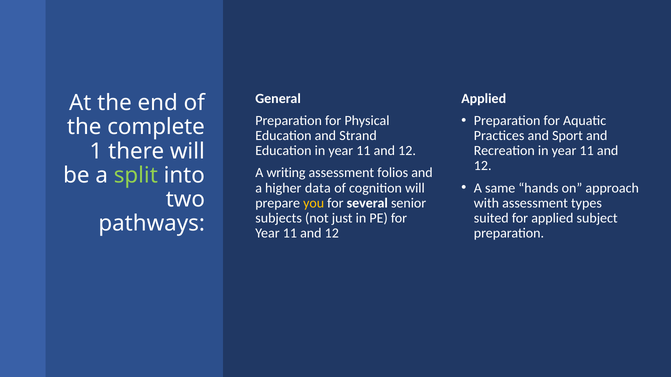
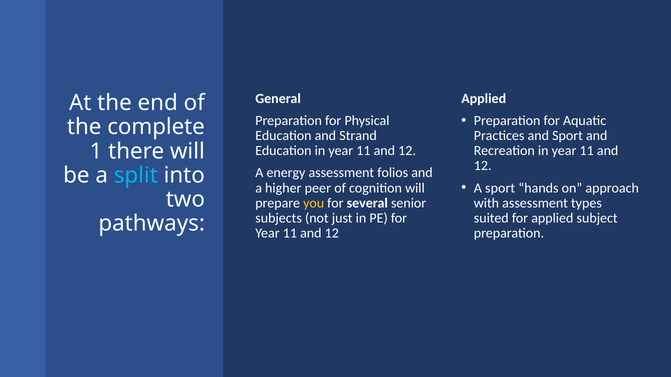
writing: writing -> energy (286, 173)
split colour: light green -> light blue (136, 176)
A same: same -> sport (500, 188)
data: data -> peer (318, 188)
